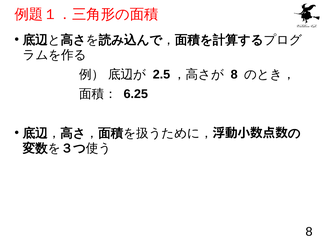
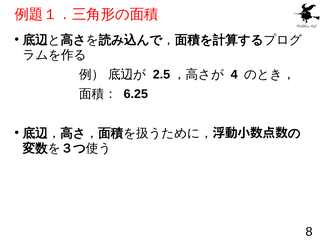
8: 8 -> 4 (234, 75)
